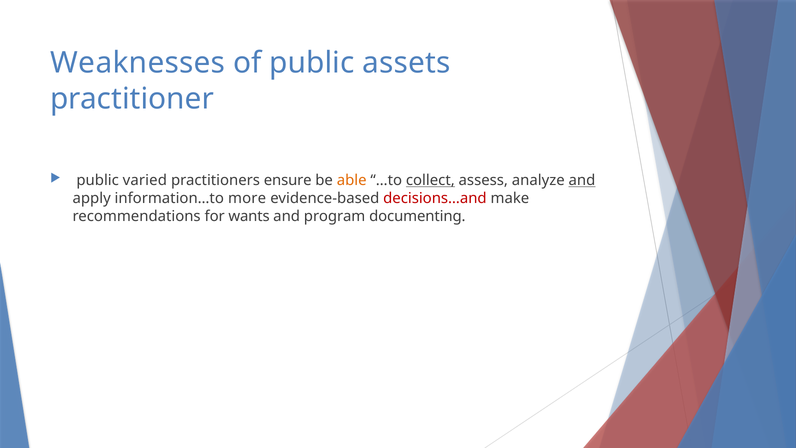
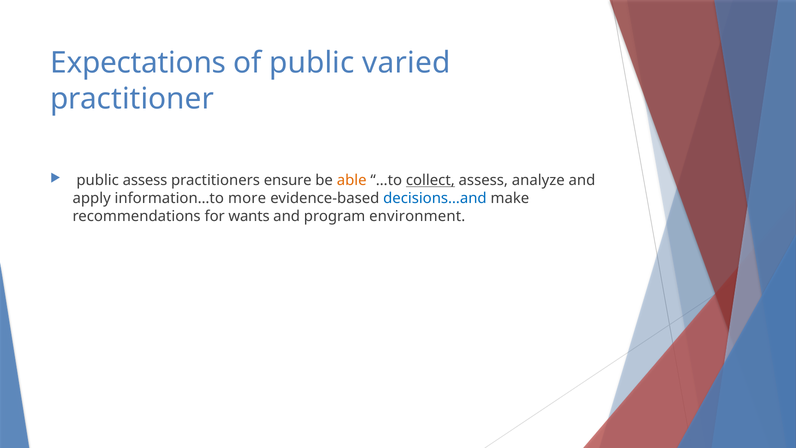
Weaknesses: Weaknesses -> Expectations (138, 63)
assets: assets -> varied (406, 63)
public varied: varied -> assess (145, 180)
and underline: present -> none (582, 180)
decisions…and colour: red -> blue (435, 198)
documenting: documenting -> environment (417, 216)
